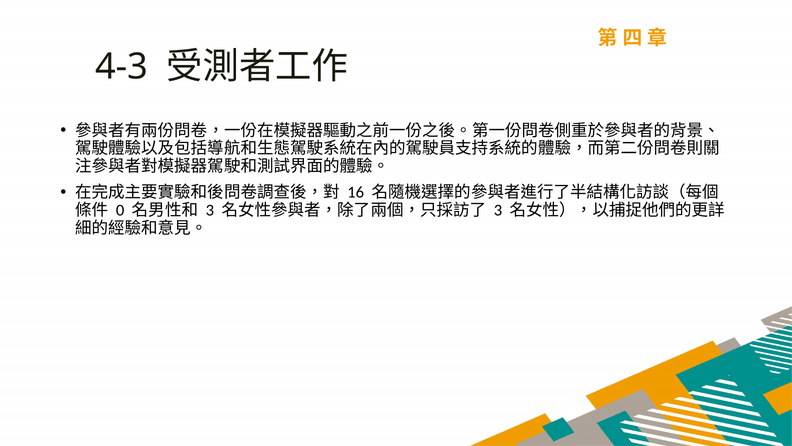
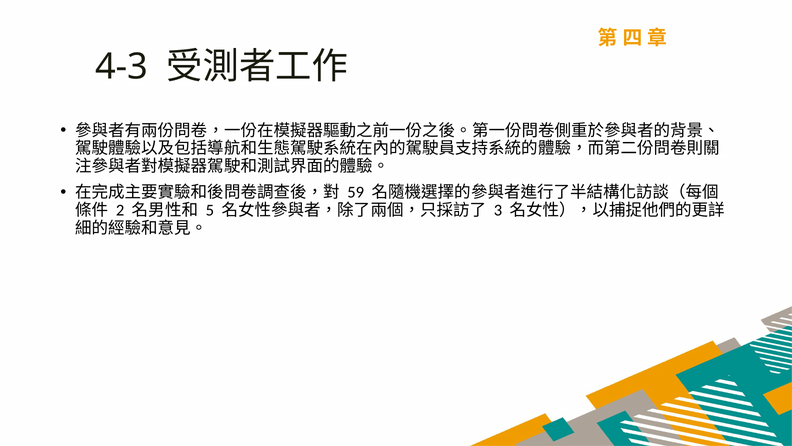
16: 16 -> 59 (356, 192)
0: 0 -> 2 (120, 210)
3: 3 -> 5 (210, 210)
